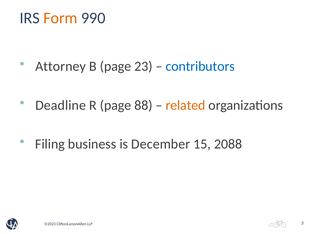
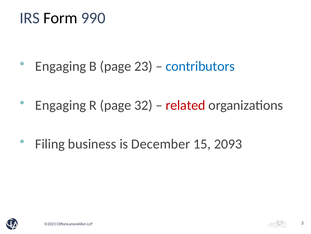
Form colour: orange -> black (60, 18)
Attorney: Attorney -> Engaging (61, 66)
Deadline: Deadline -> Engaging (61, 105)
88: 88 -> 32 (143, 105)
related colour: orange -> red (185, 105)
2088: 2088 -> 2093 (228, 144)
